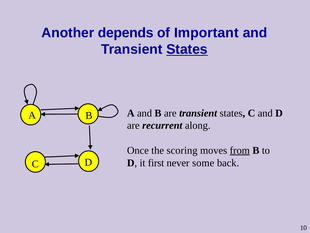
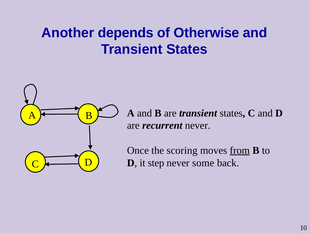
Important: Important -> Otherwise (206, 33)
States underline: present -> none (187, 49)
recurrent along: along -> never (198, 125)
first: first -> step (156, 162)
